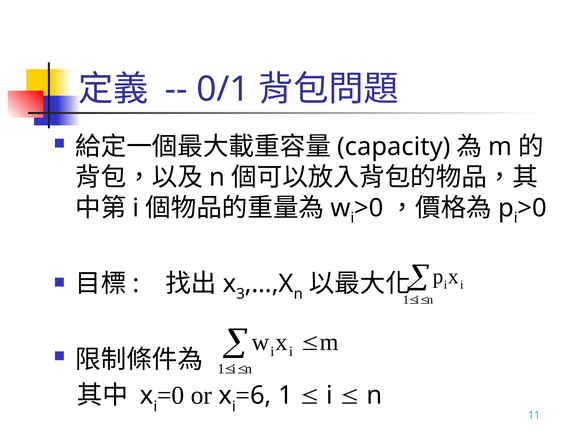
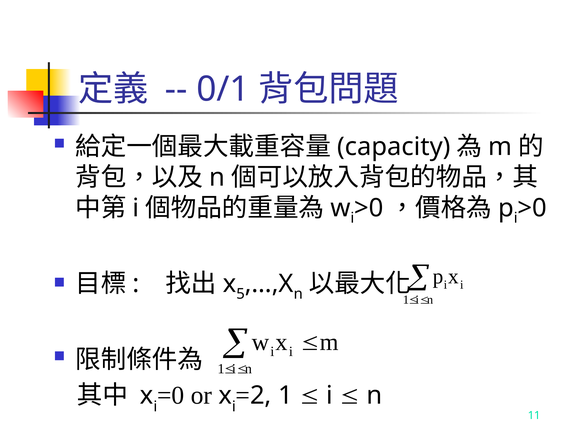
3: 3 -> 5 (241, 294)
6: 6 -> 2 (261, 396)
